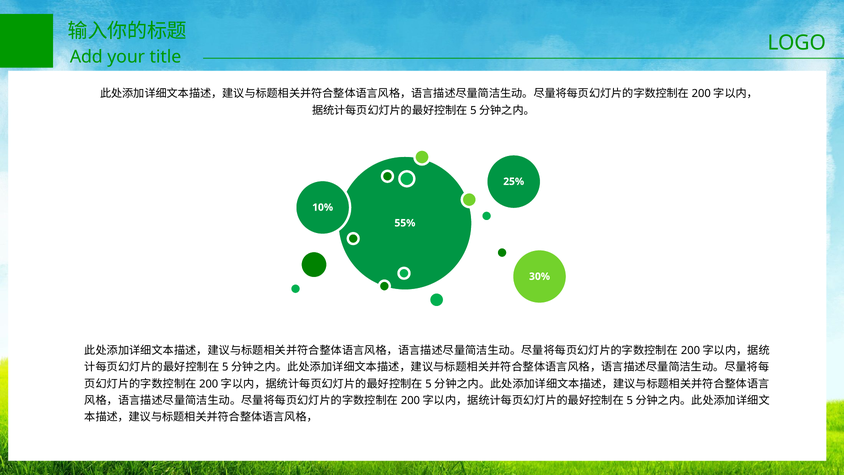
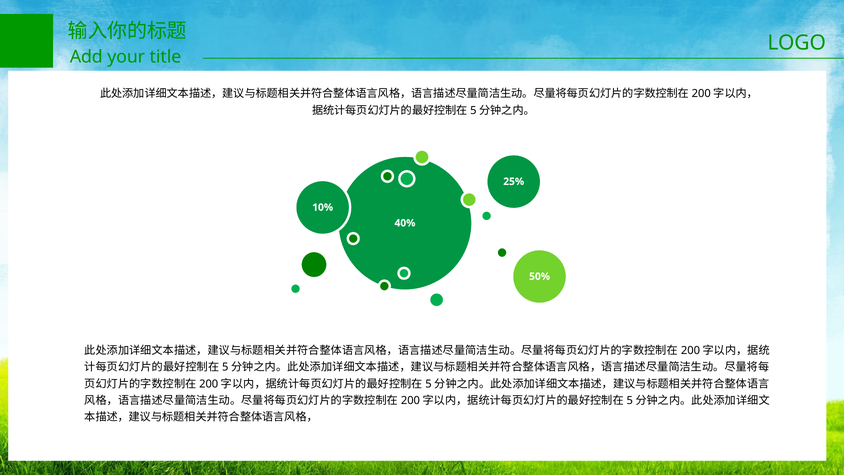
55%: 55% -> 40% (405, 223)
30%: 30% -> 50% (540, 276)
